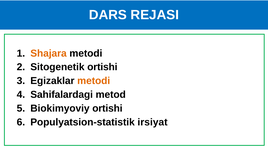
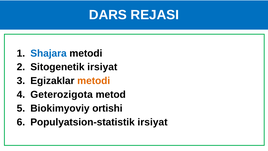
Shajara colour: orange -> blue (49, 53)
Sitogenetik ortishi: ortishi -> irsiyat (102, 67)
Sahifalardagi: Sahifalardagi -> Geterozigota (62, 94)
